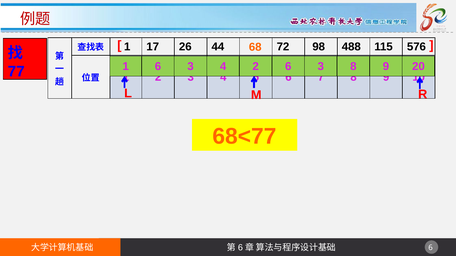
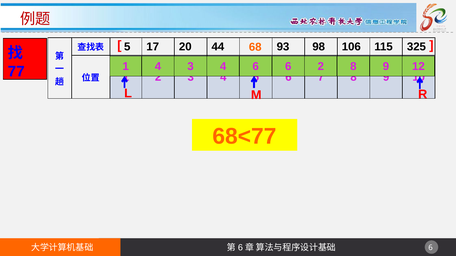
1: 1 -> 5 (127, 47)
26: 26 -> 20 (185, 47)
72: 72 -> 93 (283, 47)
488: 488 -> 106 (351, 47)
576: 576 -> 325 (416, 47)
1 6: 6 -> 4 (158, 66)
4 2: 2 -> 6 (256, 66)
3: 3 -> 2 (321, 66)
20: 20 -> 12 (418, 66)
